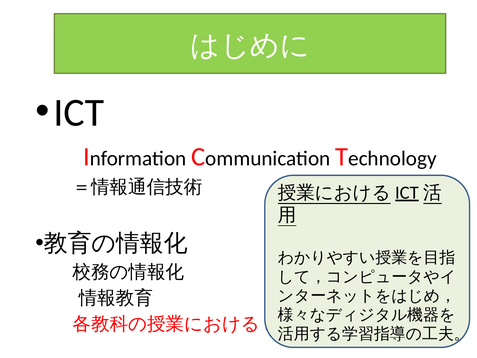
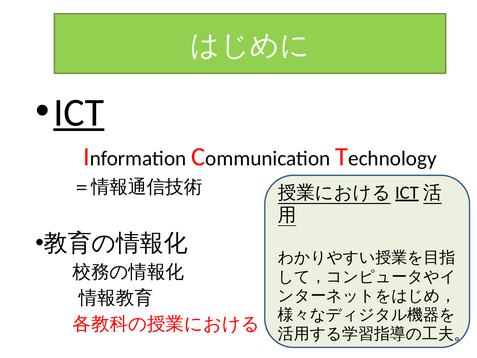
ICT underline: none -> present (79, 112)
